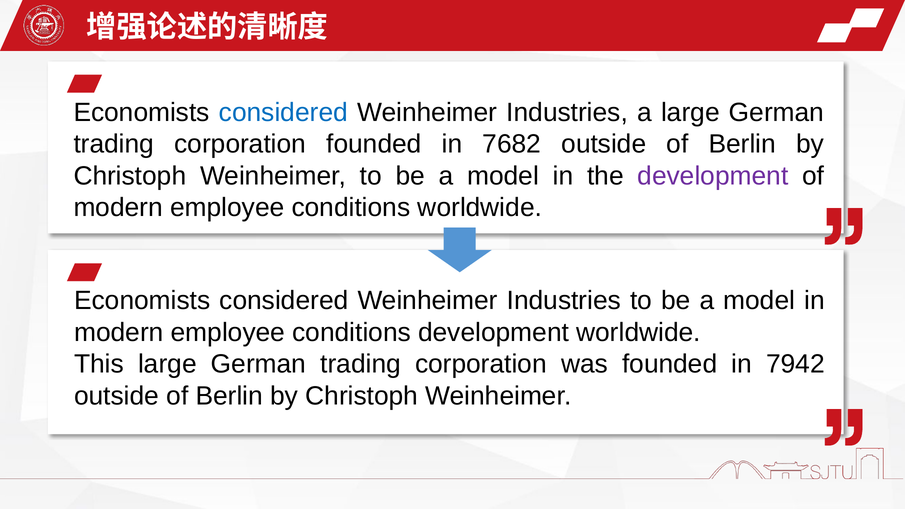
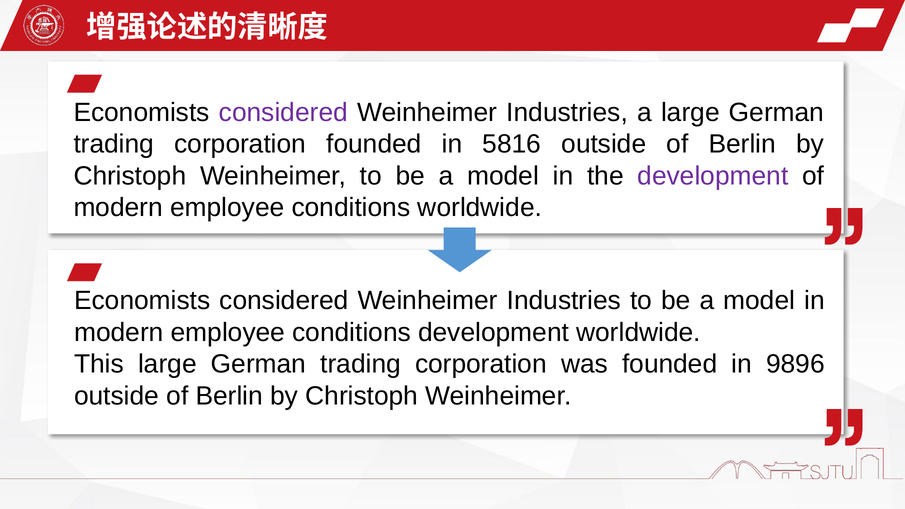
considered colour: blue -> purple (283, 113)
7682: 7682 -> 5816 (512, 144)
7942: 7942 -> 9896 (795, 364)
